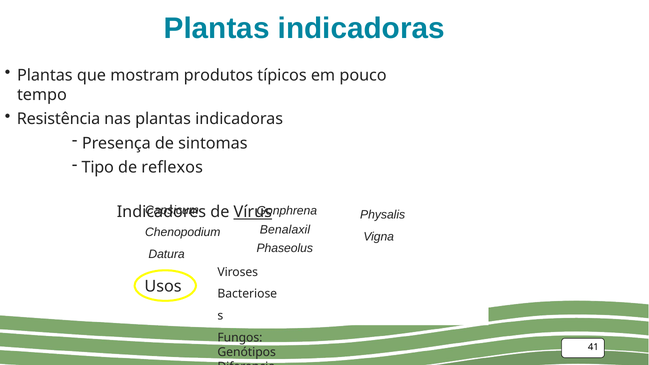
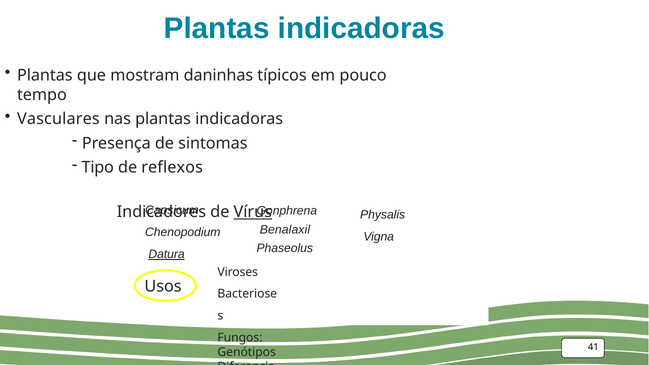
produtos: produtos -> daninhas (218, 75)
Resistência: Resistência -> Vasculares (58, 119)
Datura underline: none -> present (167, 254)
